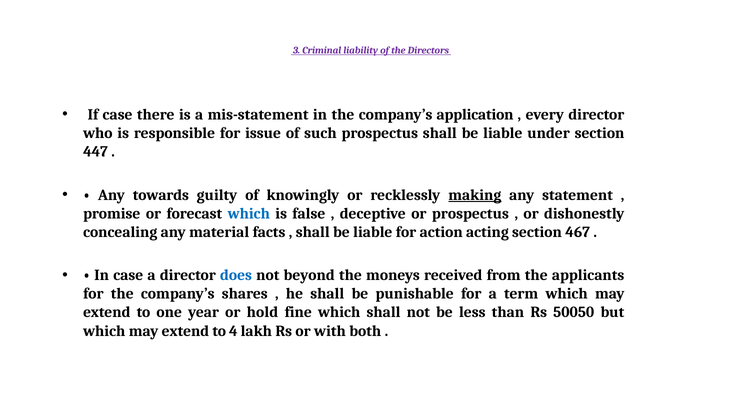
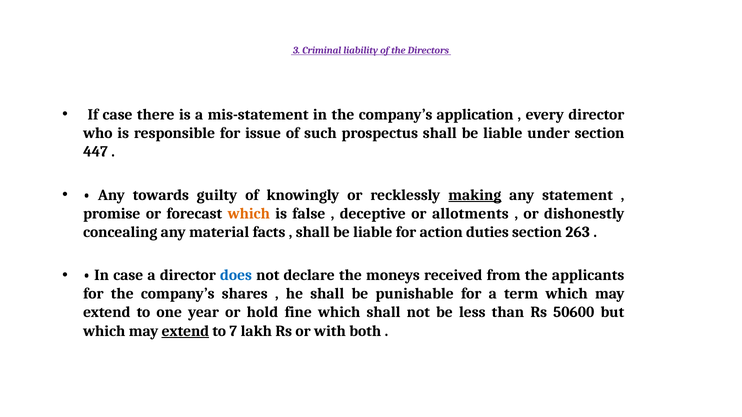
which colour: blue -> orange (249, 214)
or prospectus: prospectus -> allotments (470, 214)
acting: acting -> duties (487, 232)
467: 467 -> 263 (578, 232)
beyond: beyond -> declare (309, 276)
50050: 50050 -> 50600 (574, 313)
extend underline: none -> present (185, 331)
4: 4 -> 7 (233, 331)
